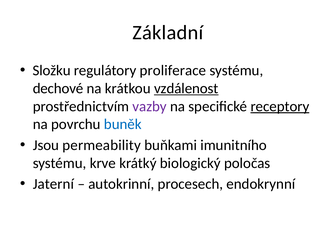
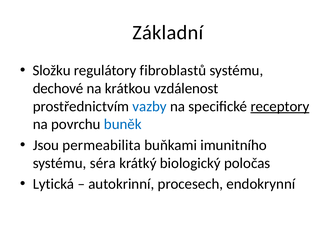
proliferace: proliferace -> fibroblastů (173, 70)
vzdálenost underline: present -> none (186, 88)
vazby colour: purple -> blue (150, 106)
permeability: permeability -> permeabilita (102, 145)
krve: krve -> séra (103, 163)
Jaterní: Jaterní -> Lytická (53, 184)
